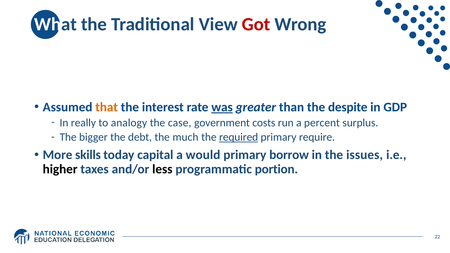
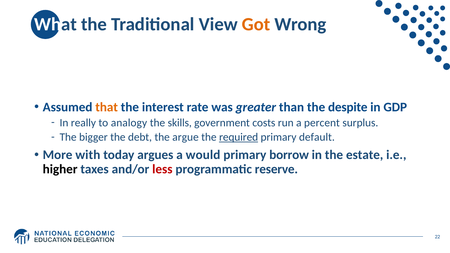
Got colour: red -> orange (256, 24)
was underline: present -> none (222, 107)
case: case -> skills (180, 123)
much: much -> argue (186, 137)
require: require -> default (317, 137)
skills: skills -> with (88, 155)
capital: capital -> argues (155, 155)
issues: issues -> estate (365, 155)
less colour: black -> red (162, 169)
portion: portion -> reserve (276, 169)
